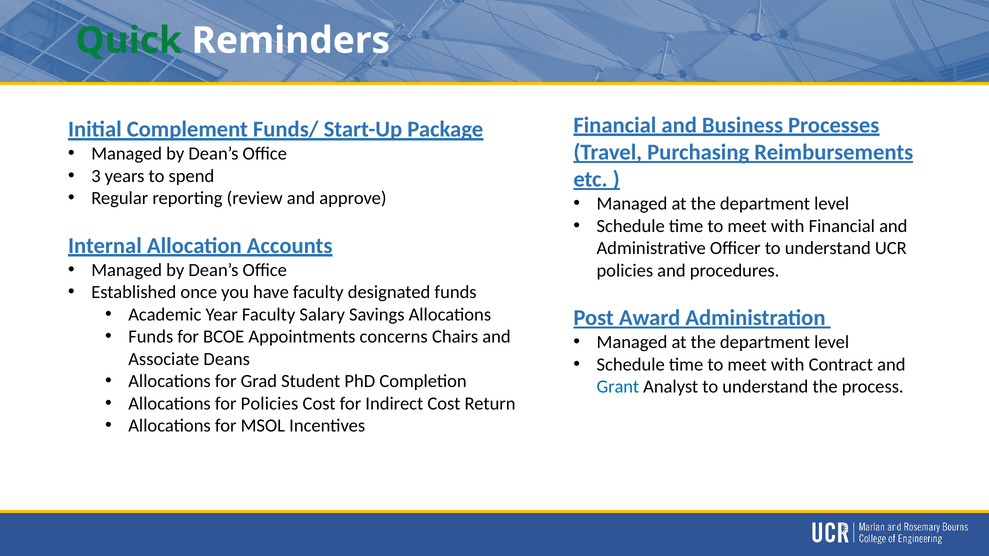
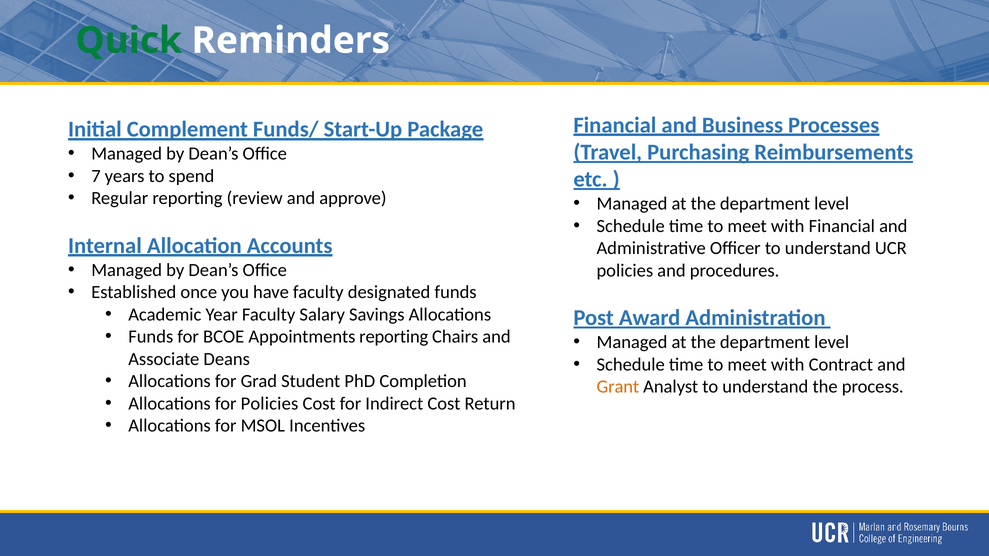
3: 3 -> 7 (96, 176)
Appointments concerns: concerns -> reporting (394, 337)
Grant colour: blue -> orange (618, 387)
